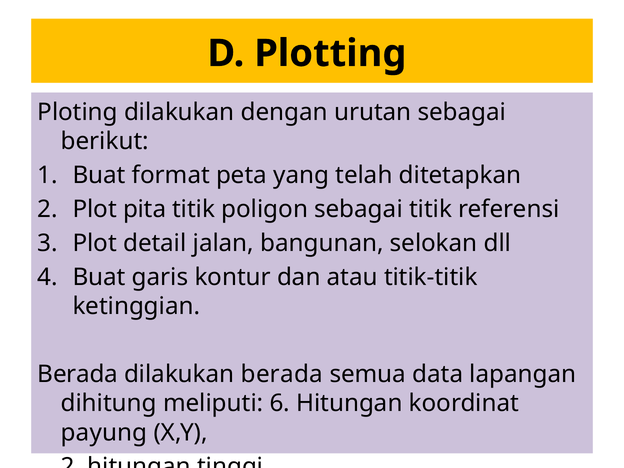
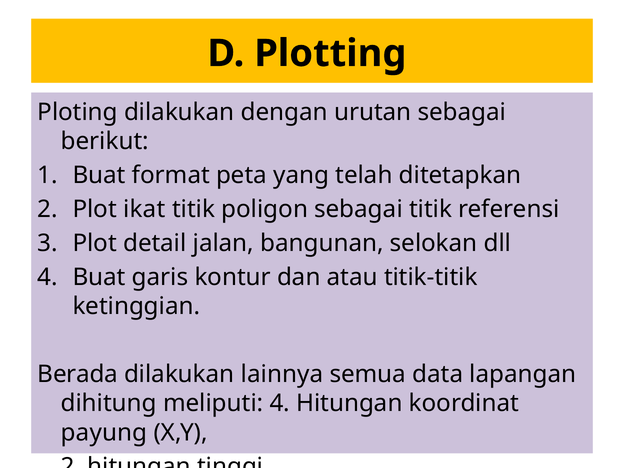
pita: pita -> ikat (144, 209)
dilakukan berada: berada -> lainnya (282, 374)
meliputi 6: 6 -> 4 (280, 403)
